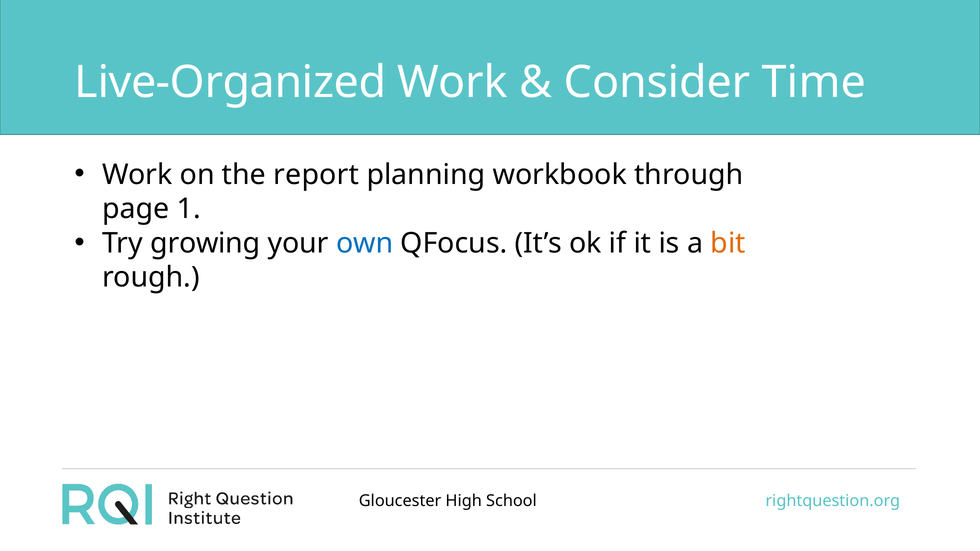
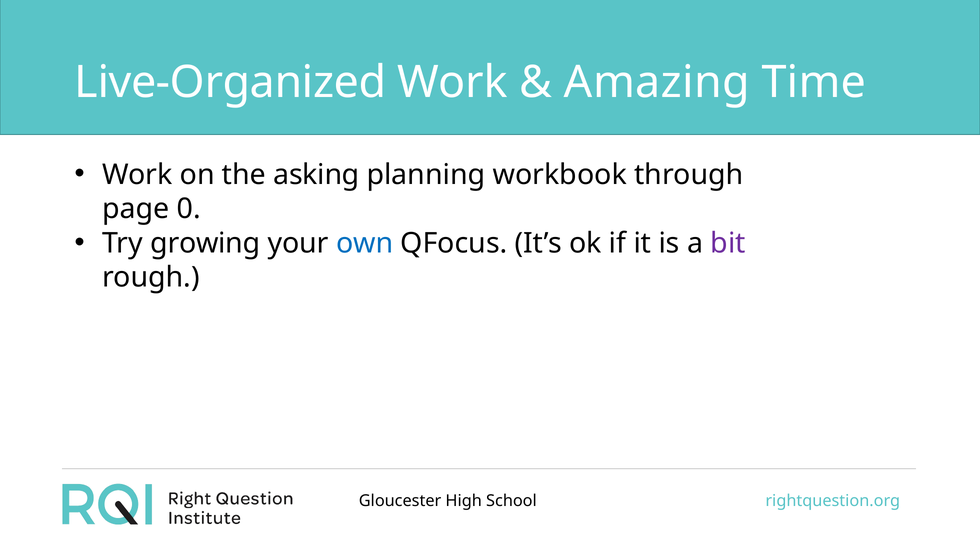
Consider: Consider -> Amazing (657, 82)
report: report -> asking (316, 175)
1: 1 -> 0 (189, 209)
bit colour: orange -> purple (728, 243)
